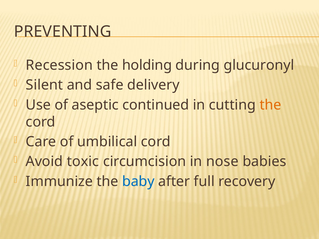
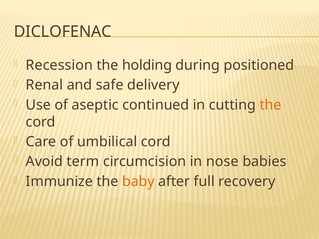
PREVENTING: PREVENTING -> DICLOFENAC (63, 32)
glucuronyl: glucuronyl -> positioned (259, 65)
Silent: Silent -> Renal (44, 85)
toxic: toxic -> term (83, 162)
baby colour: blue -> orange (138, 182)
